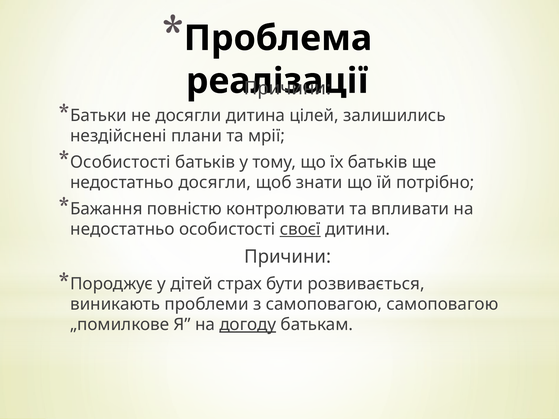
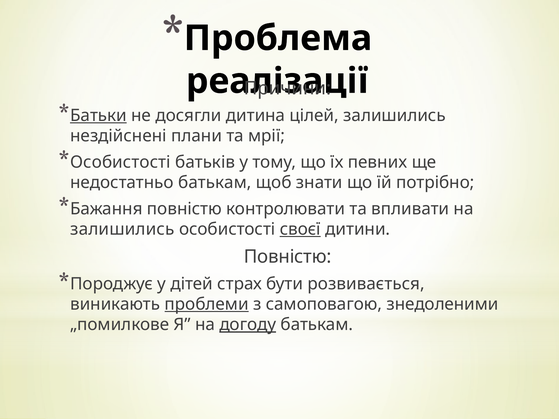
Батьки underline: none -> present (98, 115)
їх батьків: батьків -> певних (378, 162)
недостатньо досягли: досягли -> батькам (215, 183)
недостатньо: недостатньо -> залишились (122, 229)
Причини: Причини -> Повністю (288, 257)
проблеми underline: none -> present (207, 304)
самоповагою самоповагою: самоповагою -> знедоленими (442, 304)
